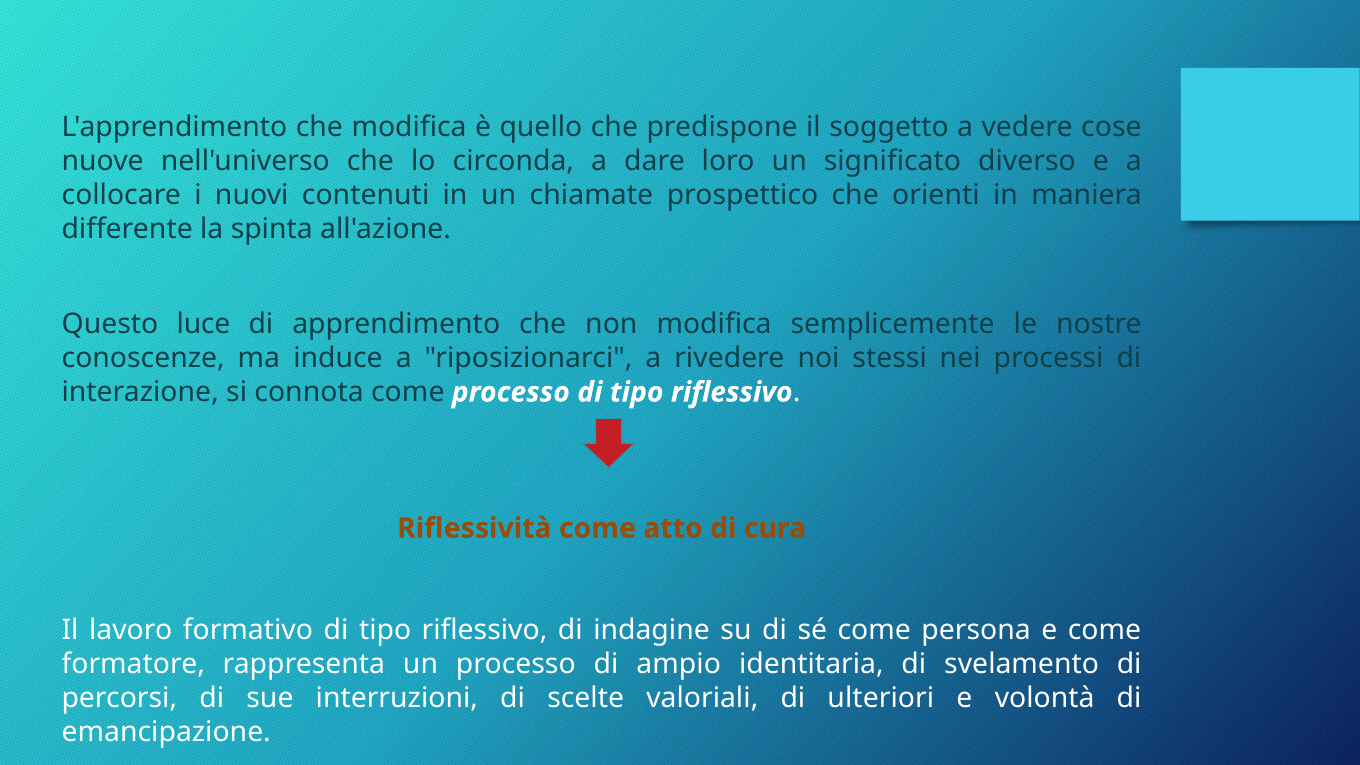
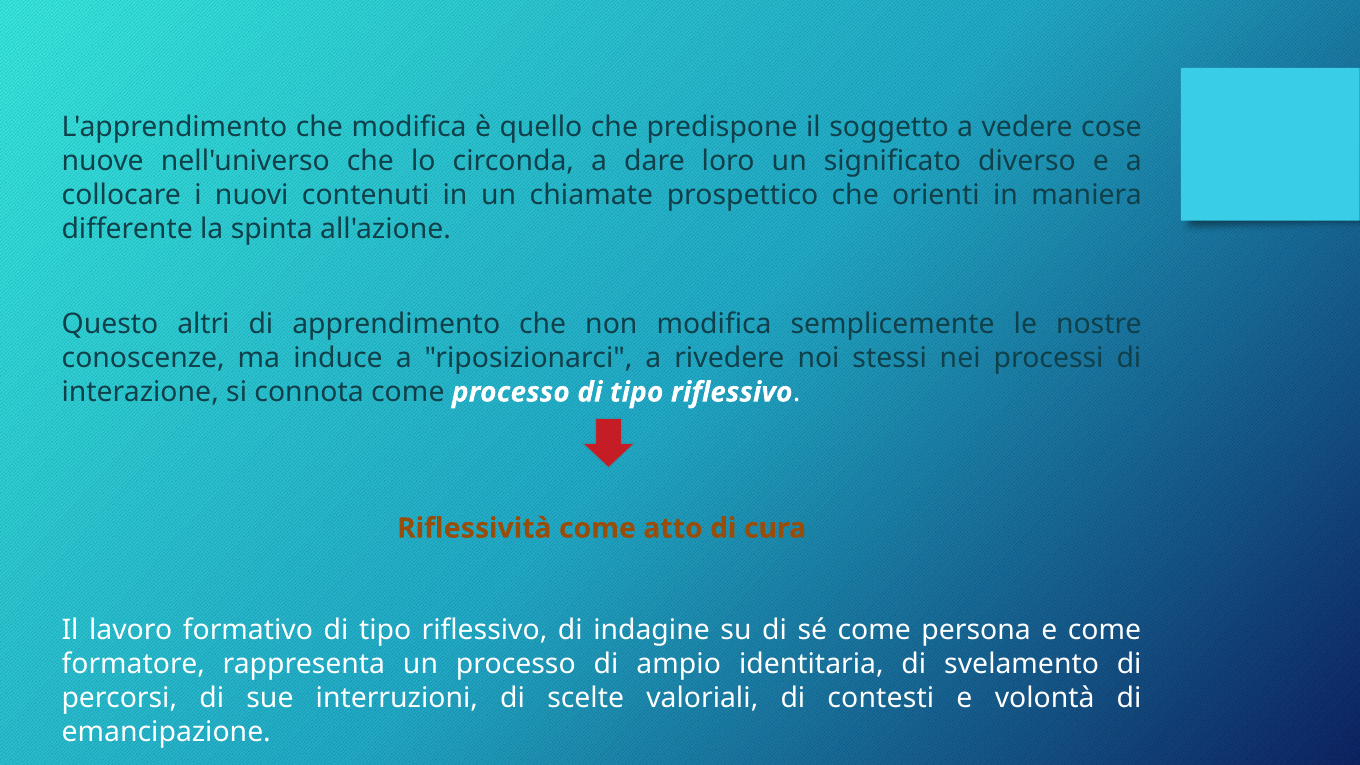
luce: luce -> altri (203, 324)
ulteriori: ulteriori -> contesti (881, 698)
